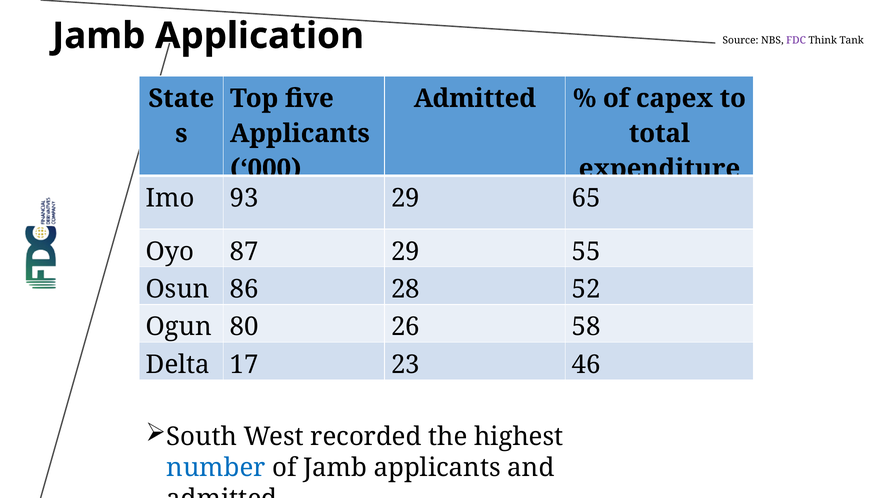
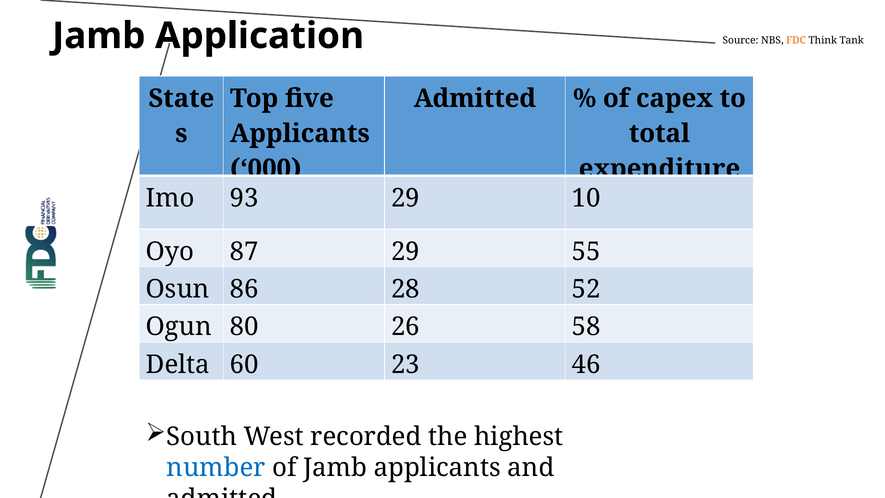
FDC colour: purple -> orange (796, 40)
65: 65 -> 10 (586, 198)
17: 17 -> 60 (244, 364)
